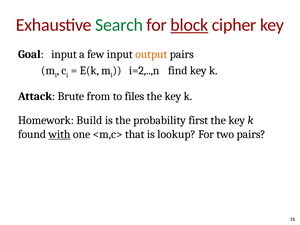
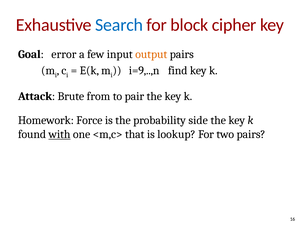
Search colour: green -> blue (119, 25)
block underline: present -> none (189, 25)
Goal input: input -> error (64, 54)
i=2,..,n: i=2,..,n -> i=9,..,n (144, 71)
files: files -> pair (134, 96)
Build: Build -> Force (89, 120)
first: first -> side (198, 120)
